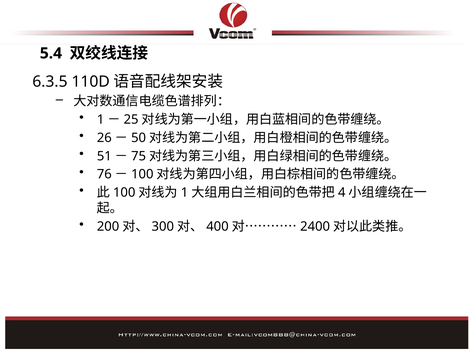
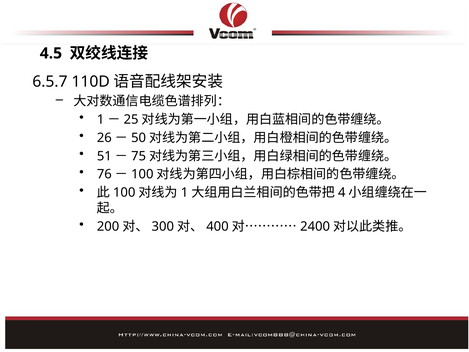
5.4: 5.4 -> 4.5 (51, 53)
6.3.5: 6.3.5 -> 6.5.7 (50, 82)
